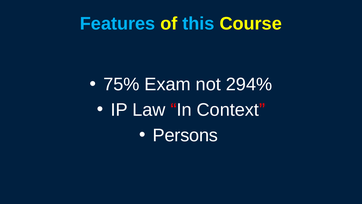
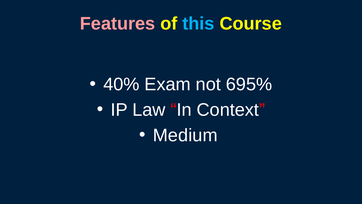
Features colour: light blue -> pink (118, 24)
75%: 75% -> 40% (121, 84)
294%: 294% -> 695% (249, 84)
Persons: Persons -> Medium (185, 135)
